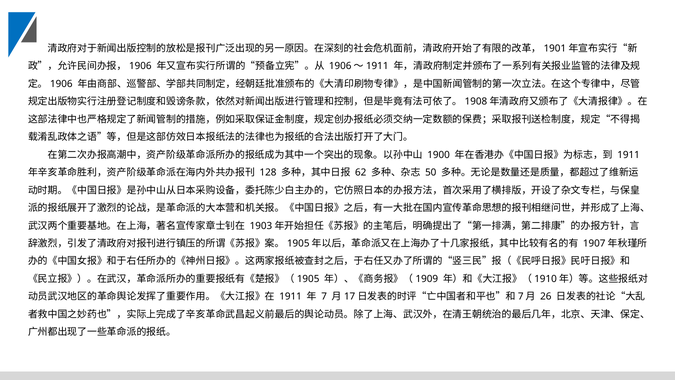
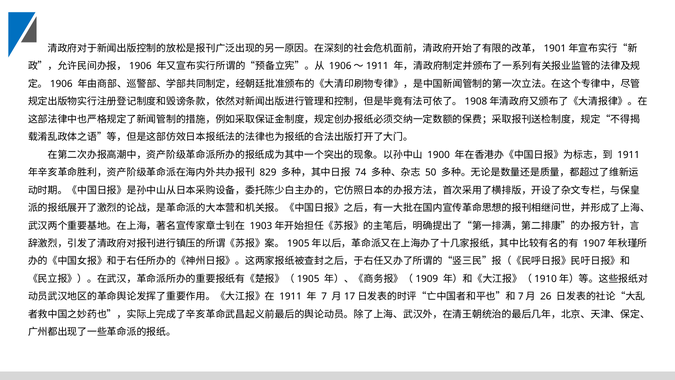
128: 128 -> 829 (268, 172)
62: 62 -> 74 (361, 172)
